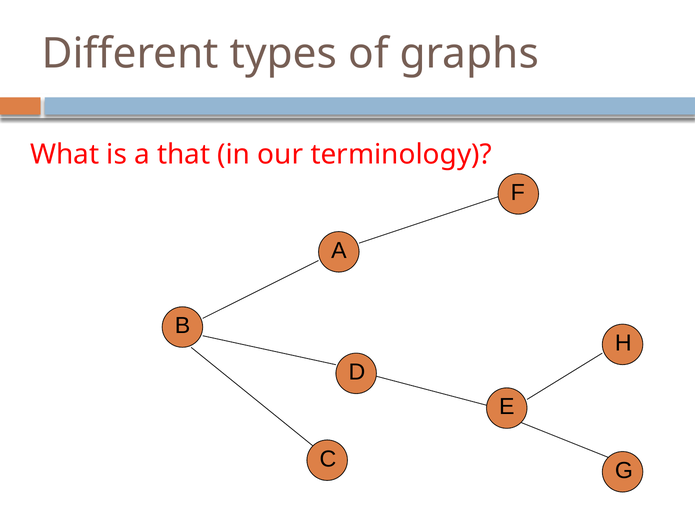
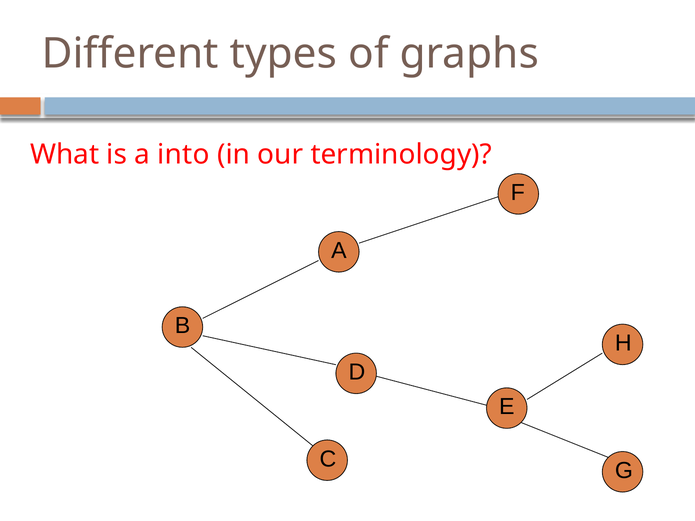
that: that -> into (183, 154)
